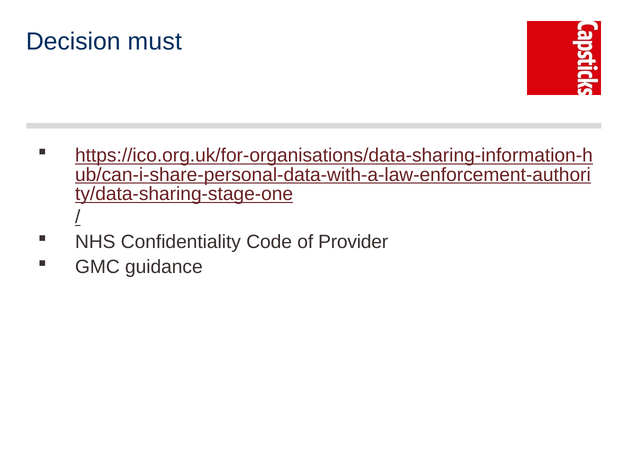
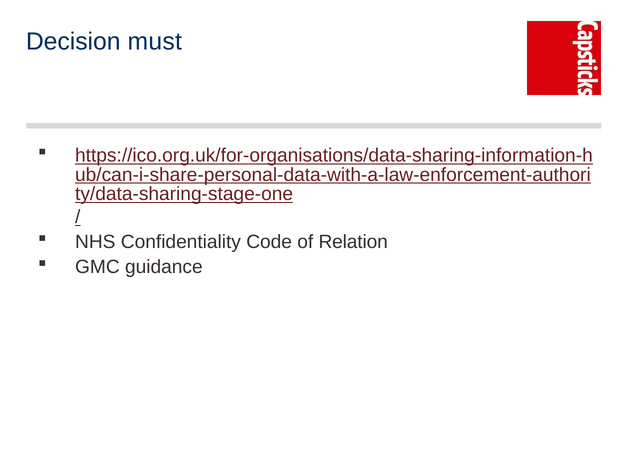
Provider: Provider -> Relation (353, 242)
